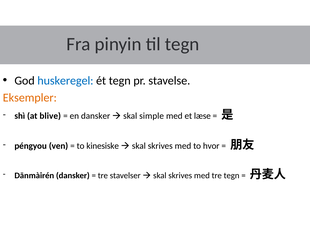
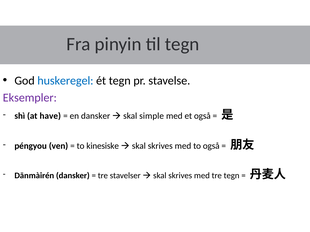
Eksempler colour: orange -> purple (30, 98)
blive: blive -> have (50, 116)
et læse: læse -> også (202, 116)
to hvor: hvor -> også (211, 146)
